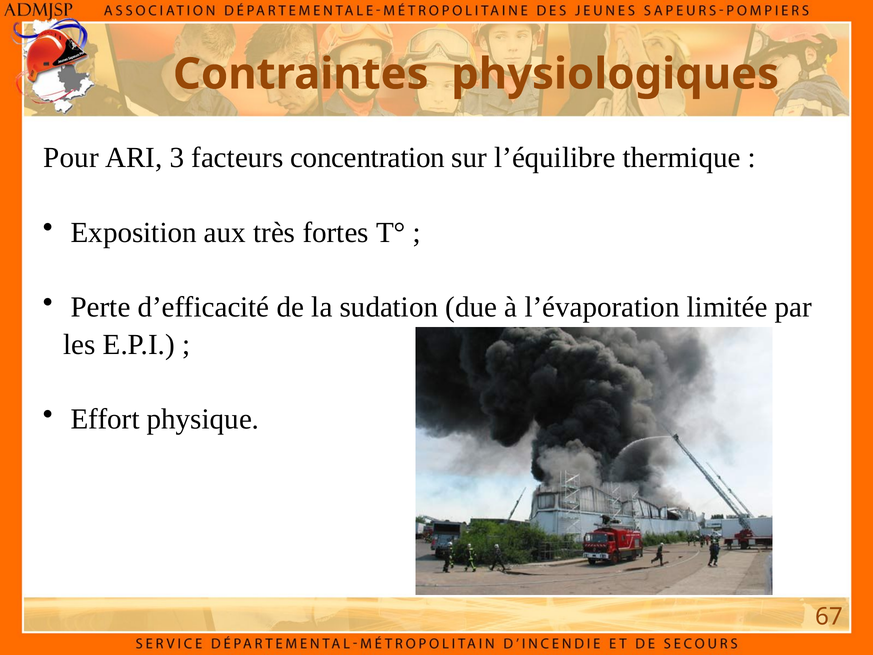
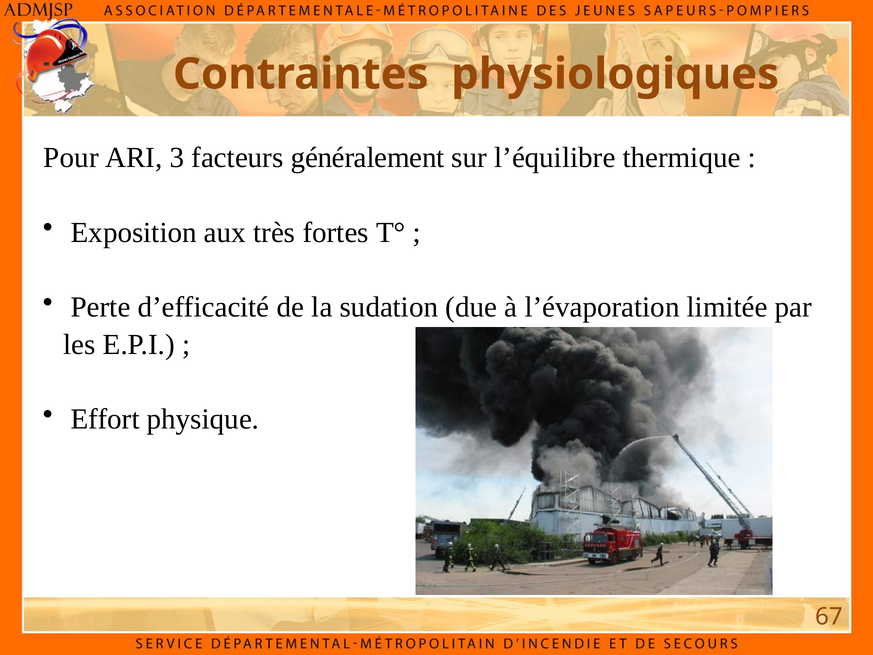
concentration: concentration -> généralement (368, 158)
